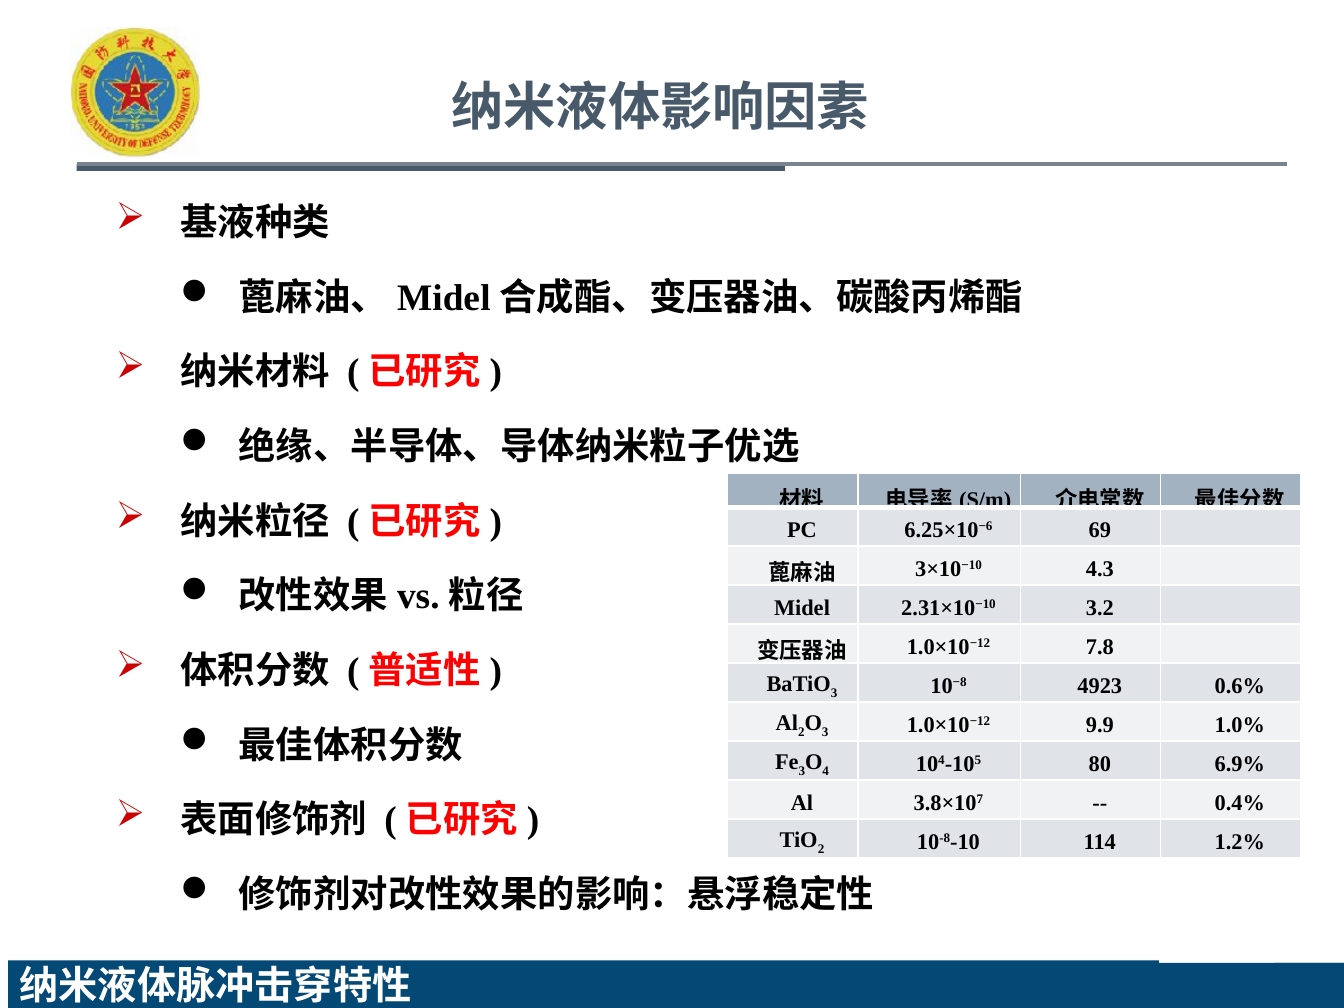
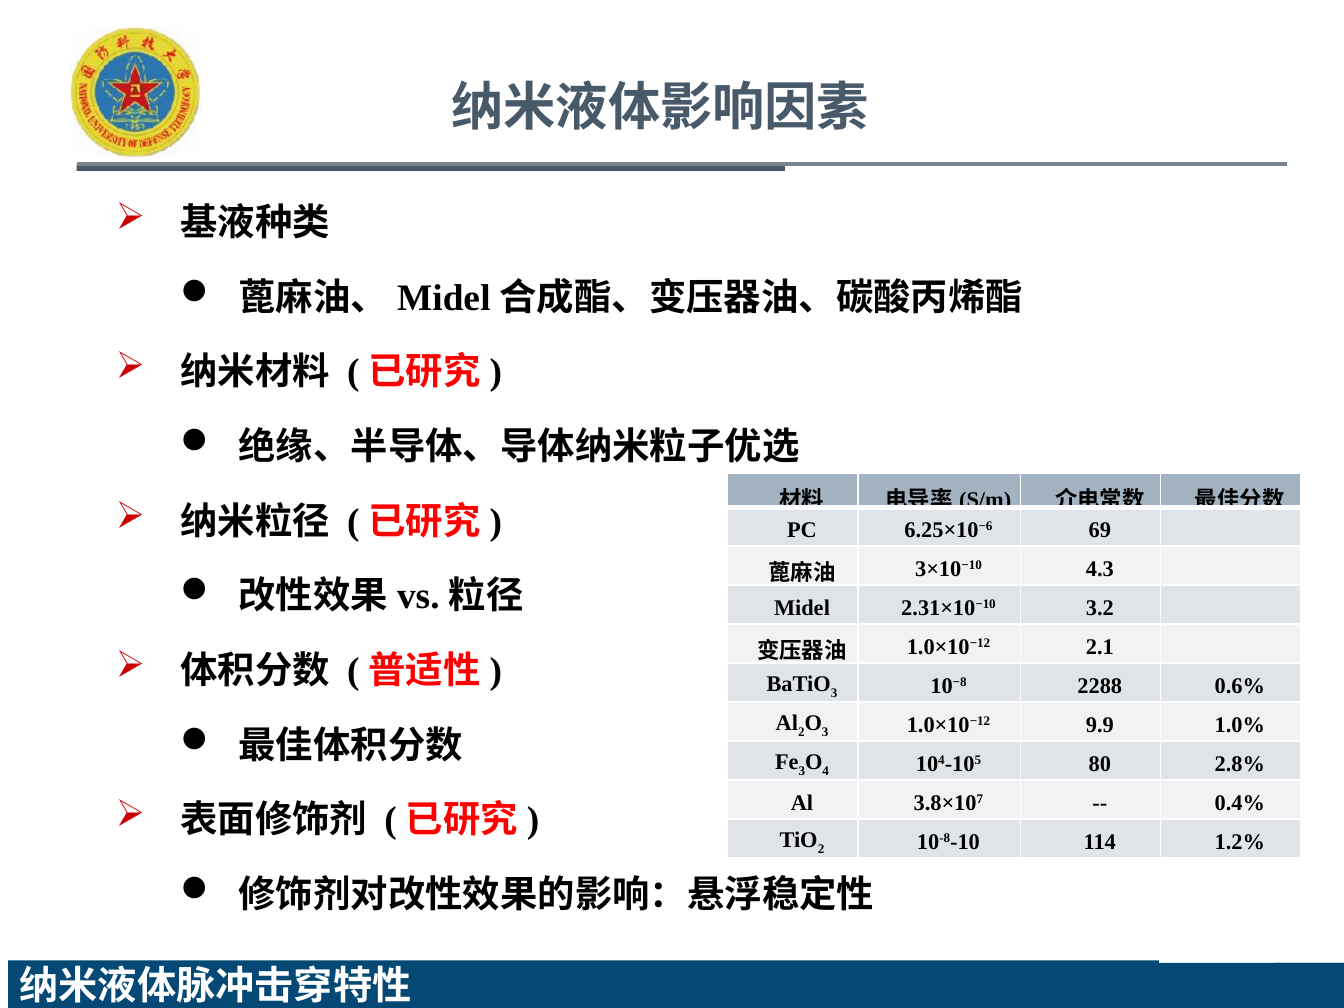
7.8: 7.8 -> 2.1 (1100, 647)
4923: 4923 -> 2288 (1100, 686)
6.9%: 6.9% -> 2.8% (1240, 764)
